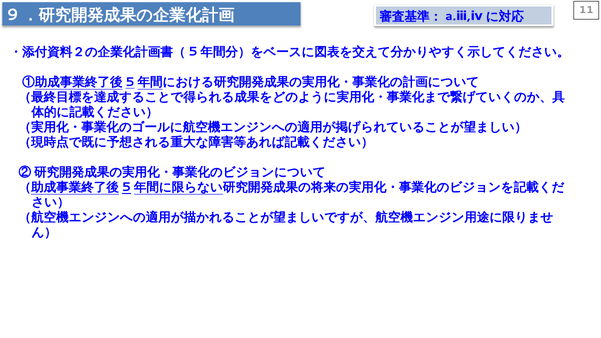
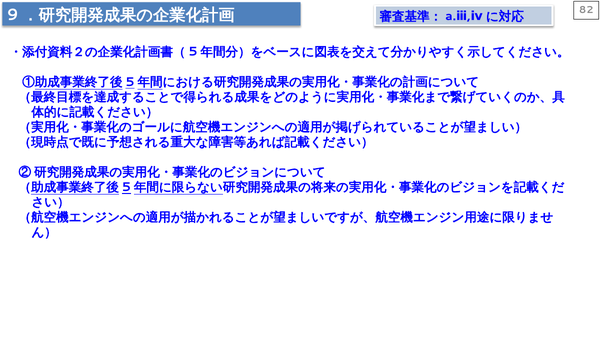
11: 11 -> 82 (586, 10)
